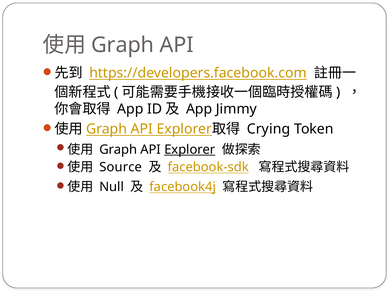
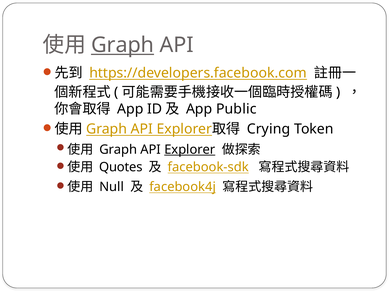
Graph underline: none -> present (123, 45)
Jimmy: Jimmy -> Public (236, 109)
Source: Source -> Quotes (121, 167)
